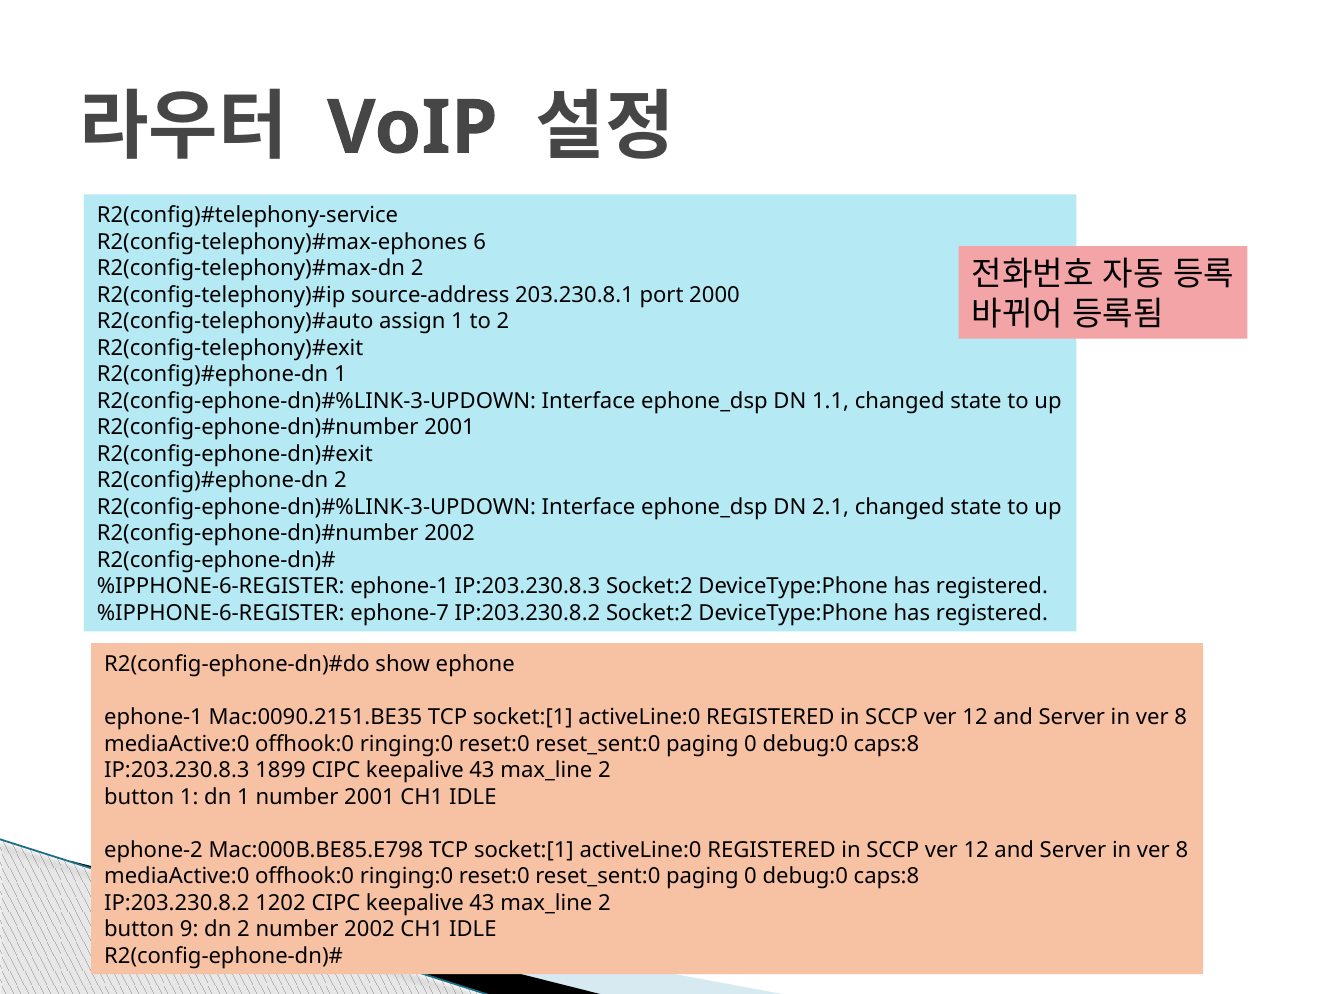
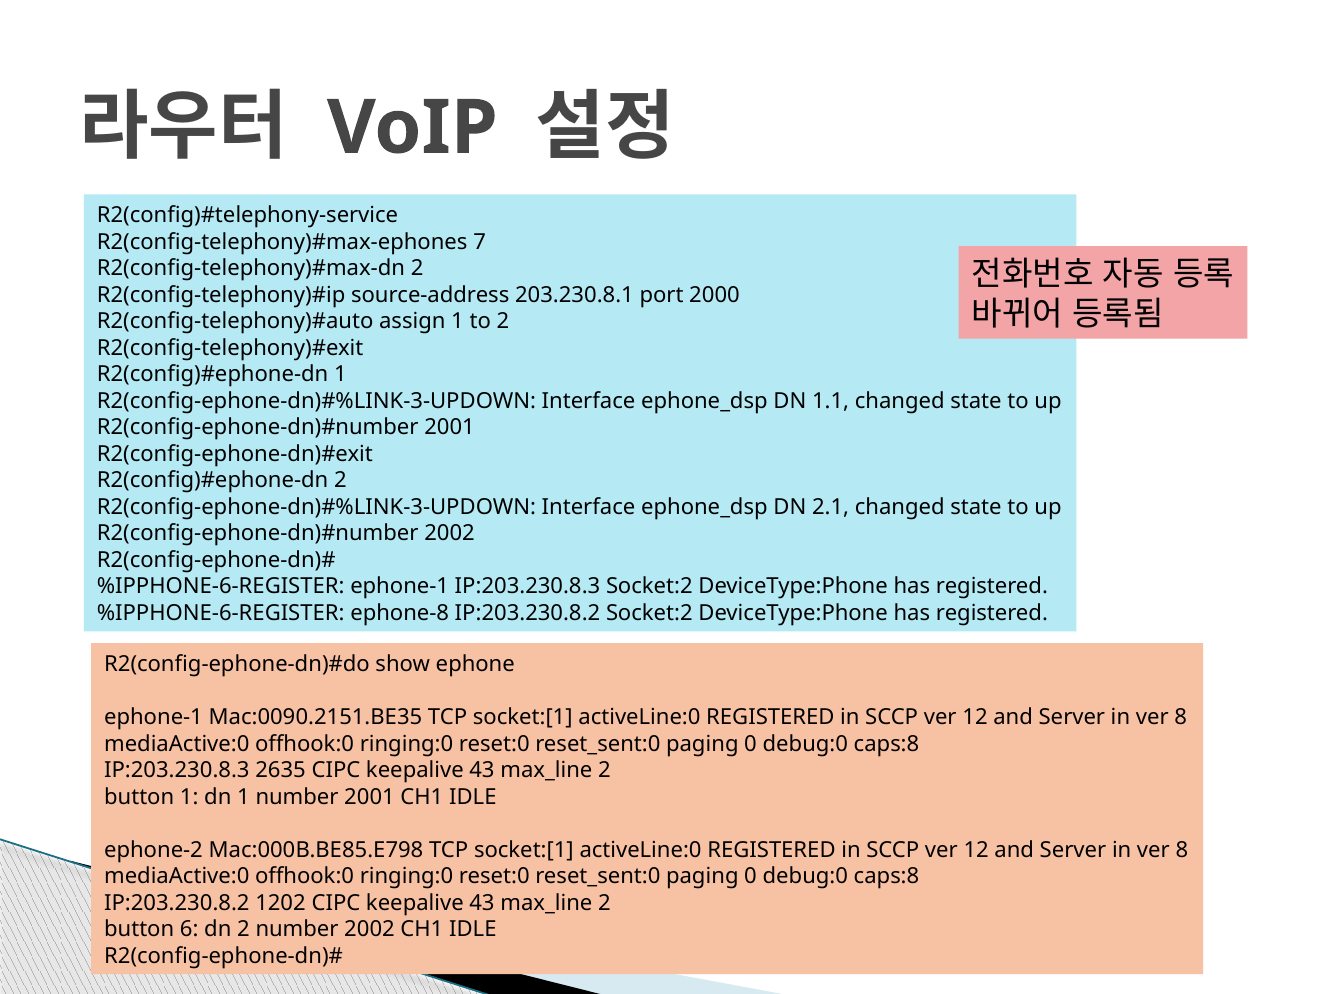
6: 6 -> 7 (480, 242)
ephone-7: ephone-7 -> ephone-8 (400, 613)
1899: 1899 -> 2635 (281, 771)
9: 9 -> 6 (189, 930)
